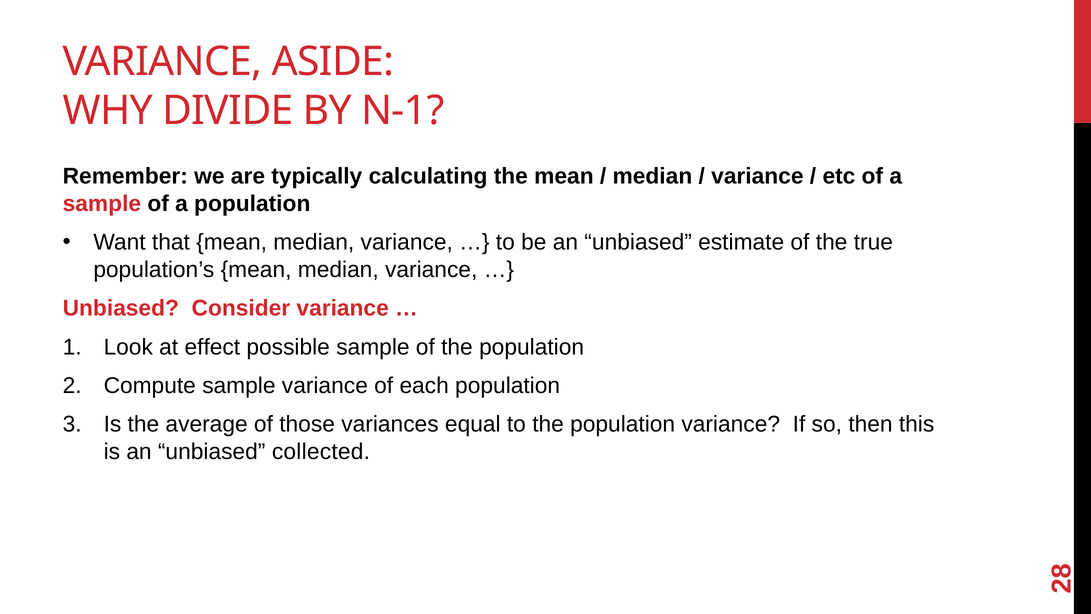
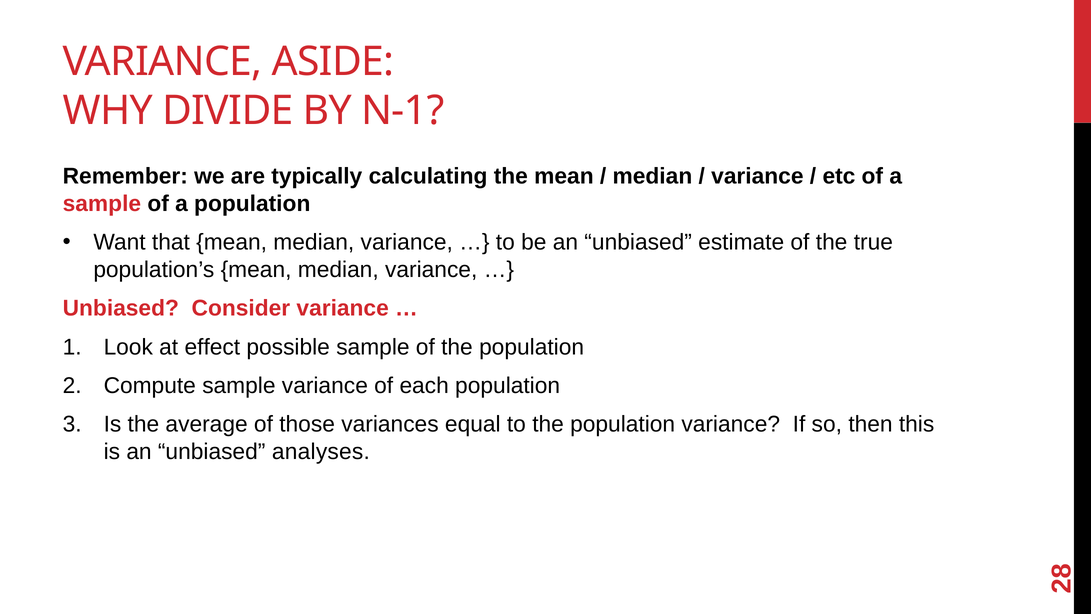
collected: collected -> analyses (321, 452)
